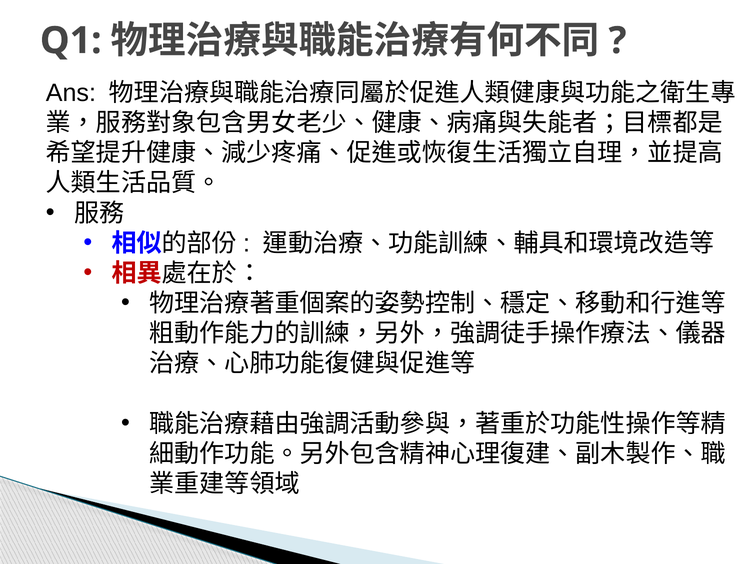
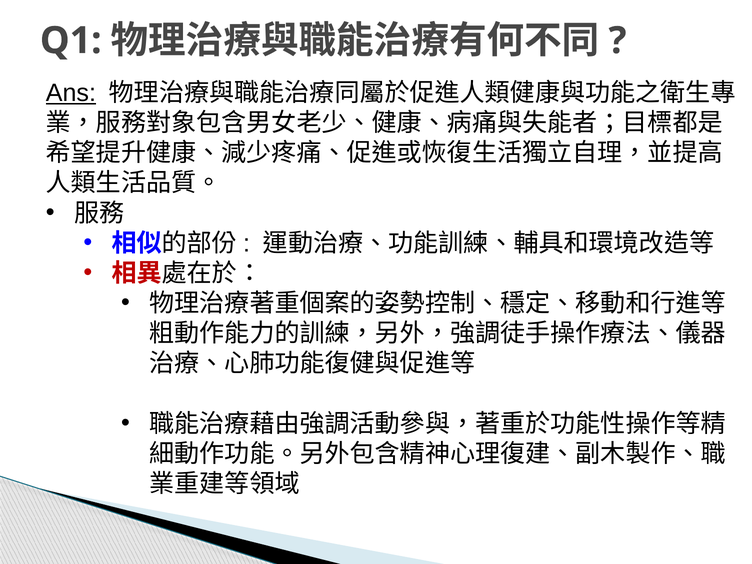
Ans underline: none -> present (71, 93)
